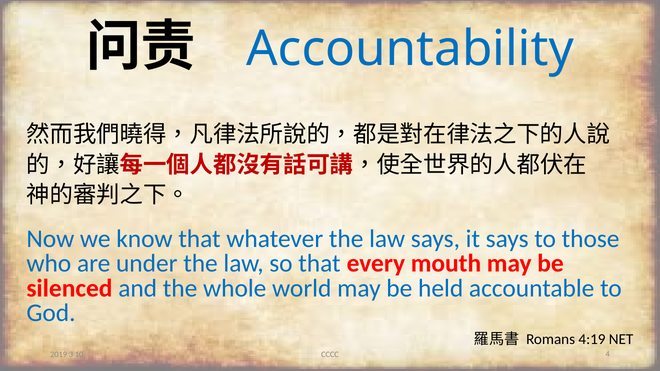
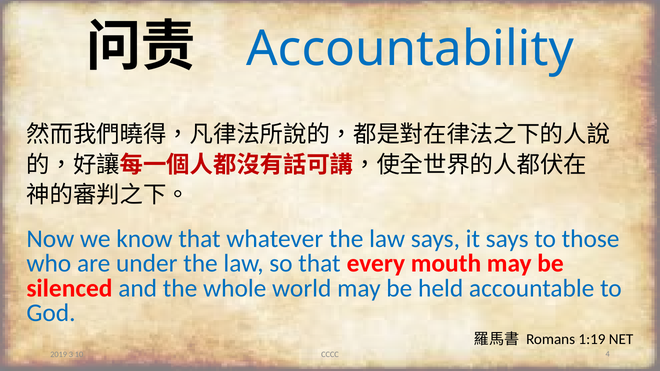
4:19: 4:19 -> 1:19 (592, 339)
